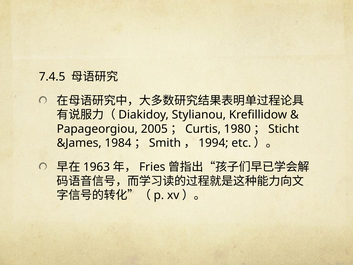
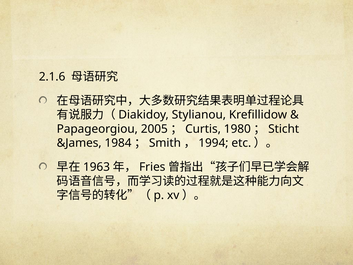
7.4.5: 7.4.5 -> 2.1.6 (52, 77)
